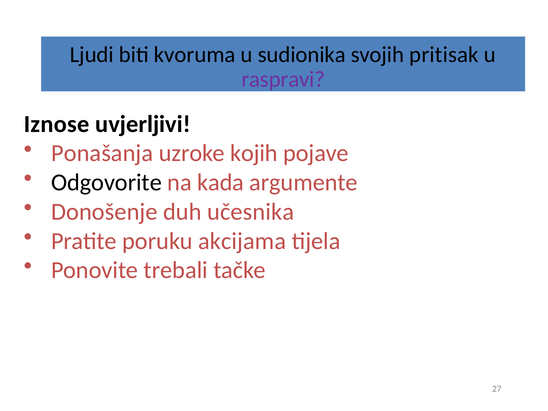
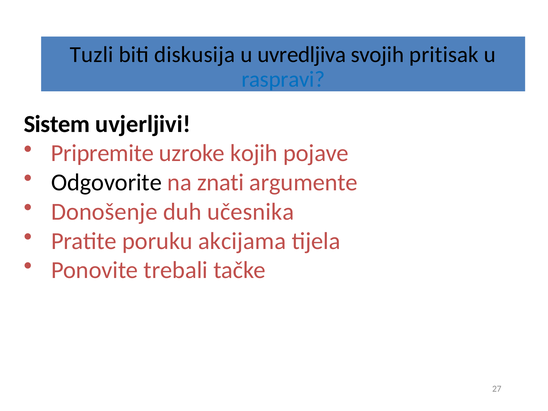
Ljudi: Ljudi -> Tuzli (92, 55)
kvoruma: kvoruma -> diskusija (195, 55)
sudionika: sudionika -> uvredljiva (302, 55)
raspravi colour: purple -> blue (283, 79)
Iznose: Iznose -> Sistem (57, 124)
Ponašanja: Ponašanja -> Pripremite (102, 153)
kada: kada -> znati (221, 183)
